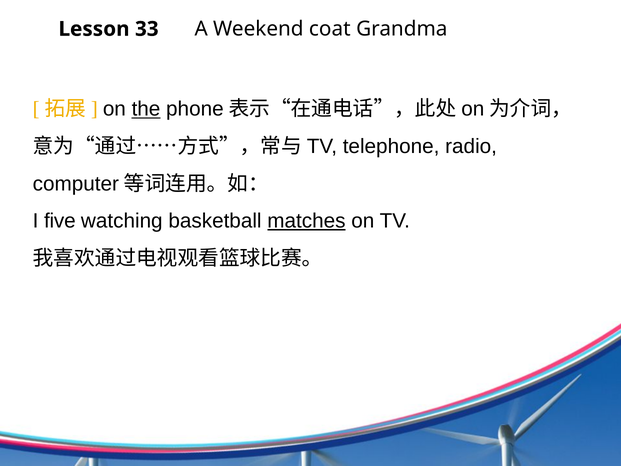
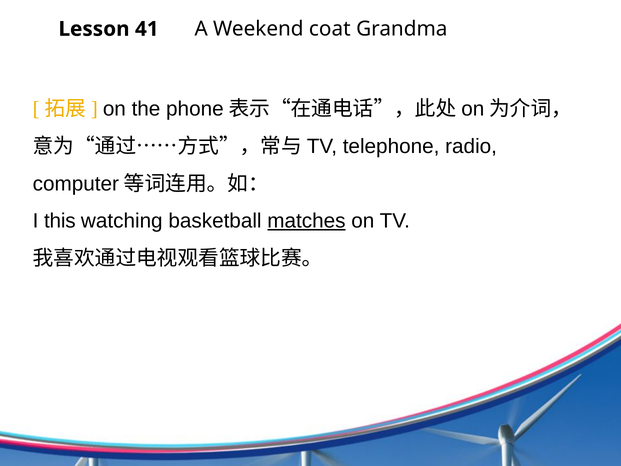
33: 33 -> 41 (147, 29)
the underline: present -> none (146, 109)
five: five -> this (60, 221)
